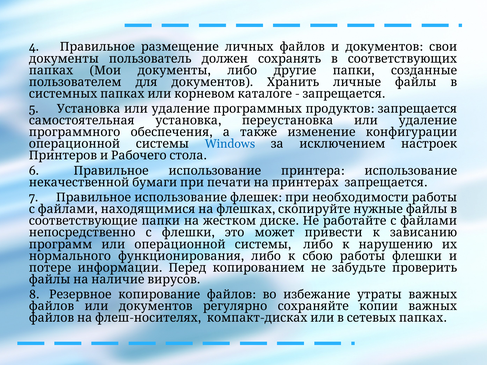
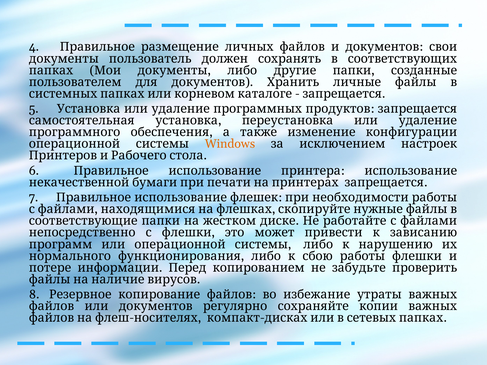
Windows colour: blue -> orange (230, 144)
